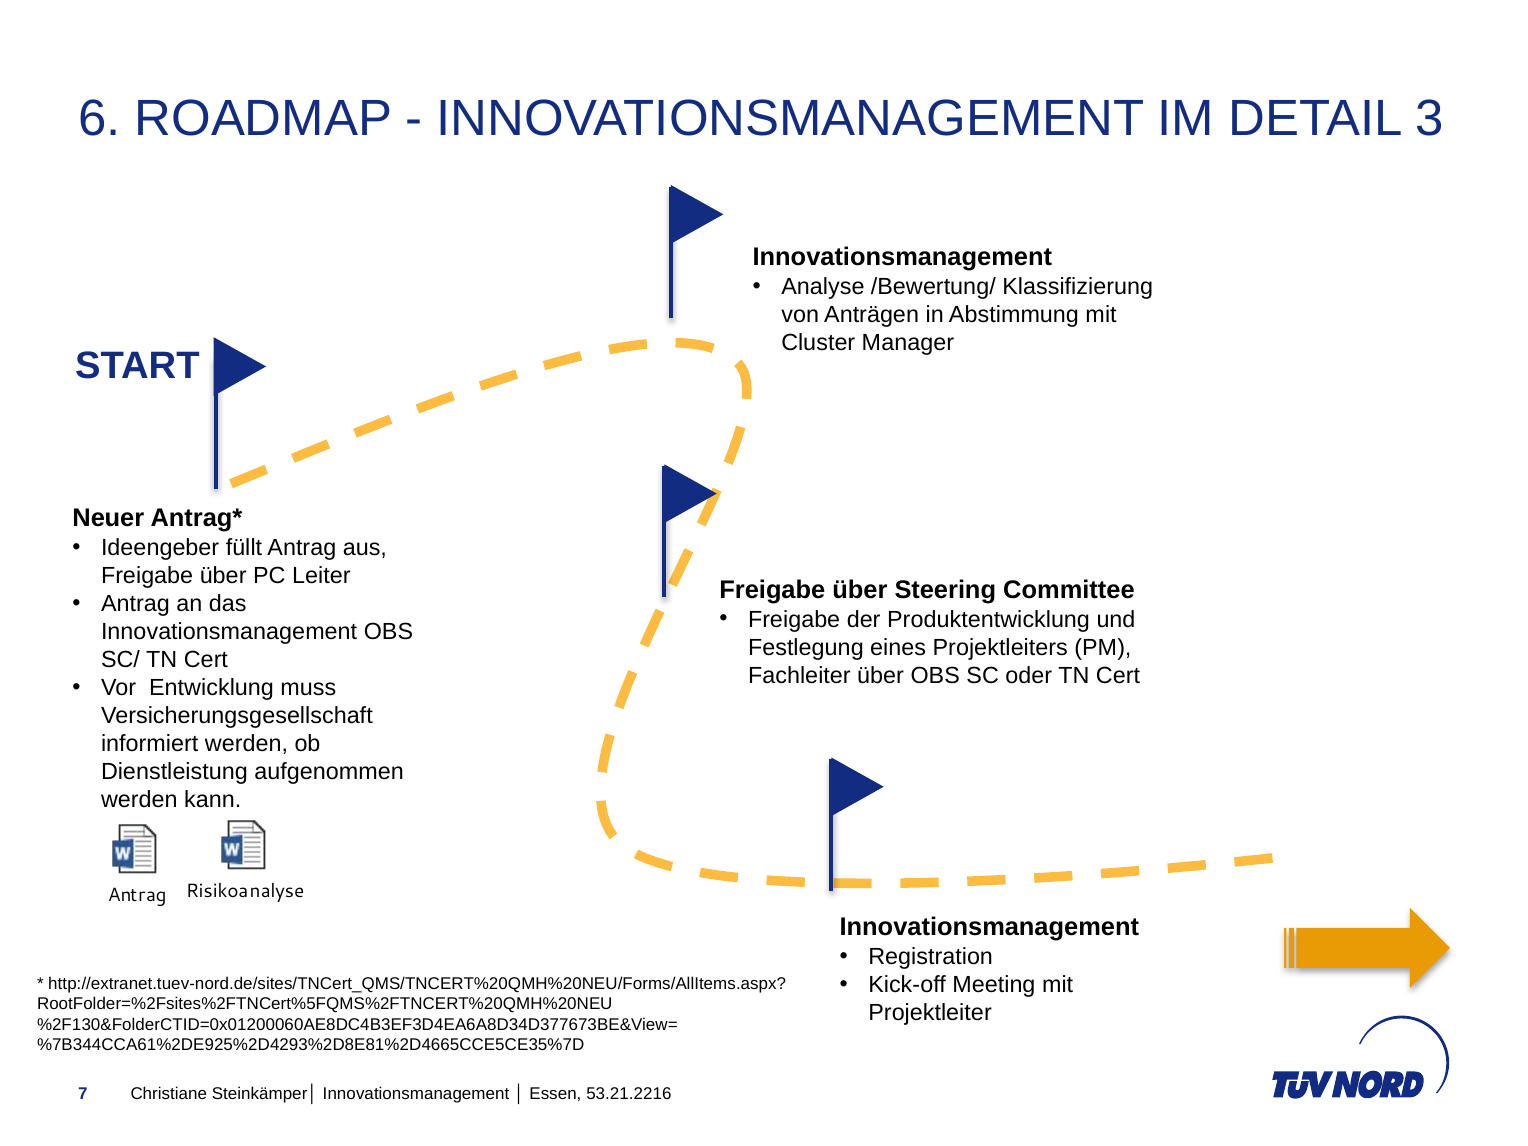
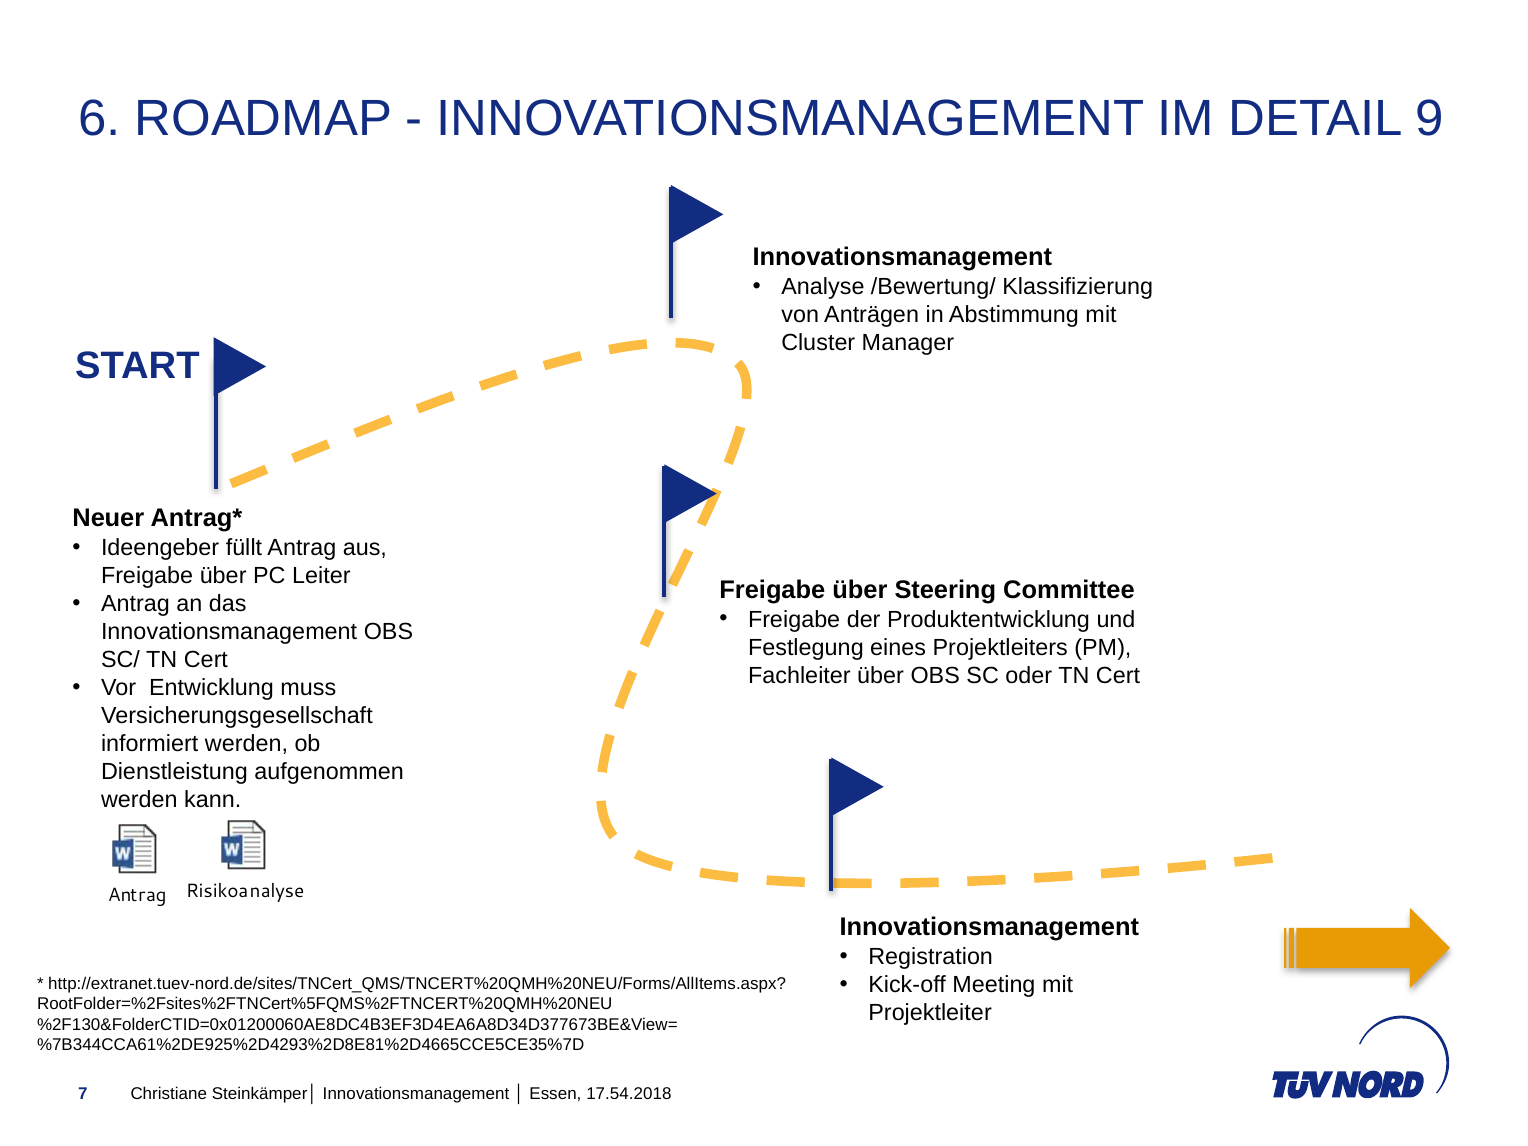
3: 3 -> 9 (1429, 118)
53.21.2216: 53.21.2216 -> 17.54.2018 (629, 1094)
